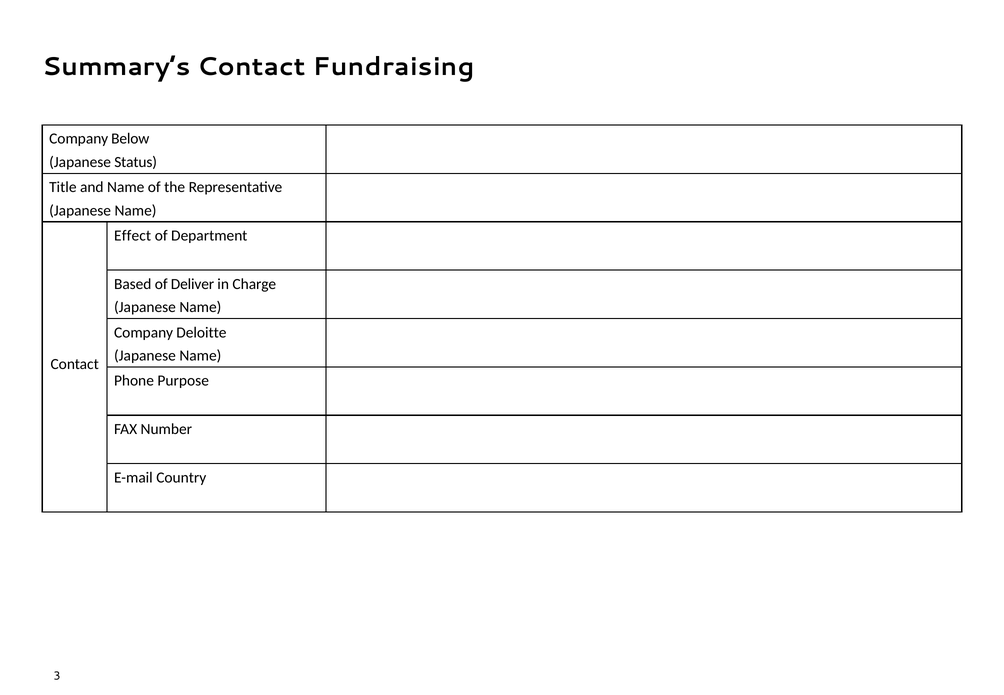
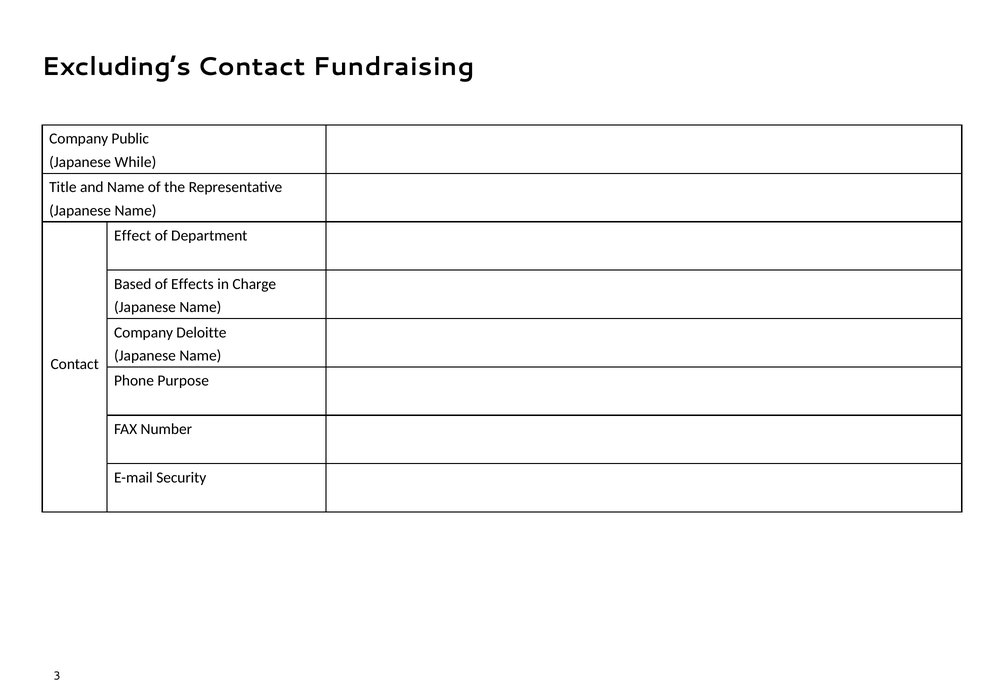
Summary’s: Summary’s -> Excluding’s (116, 67)
Below: Below -> Public (130, 139)
Status: Status -> While (135, 162)
Deliver: Deliver -> Effects (192, 284)
Country: Country -> Security (181, 478)
